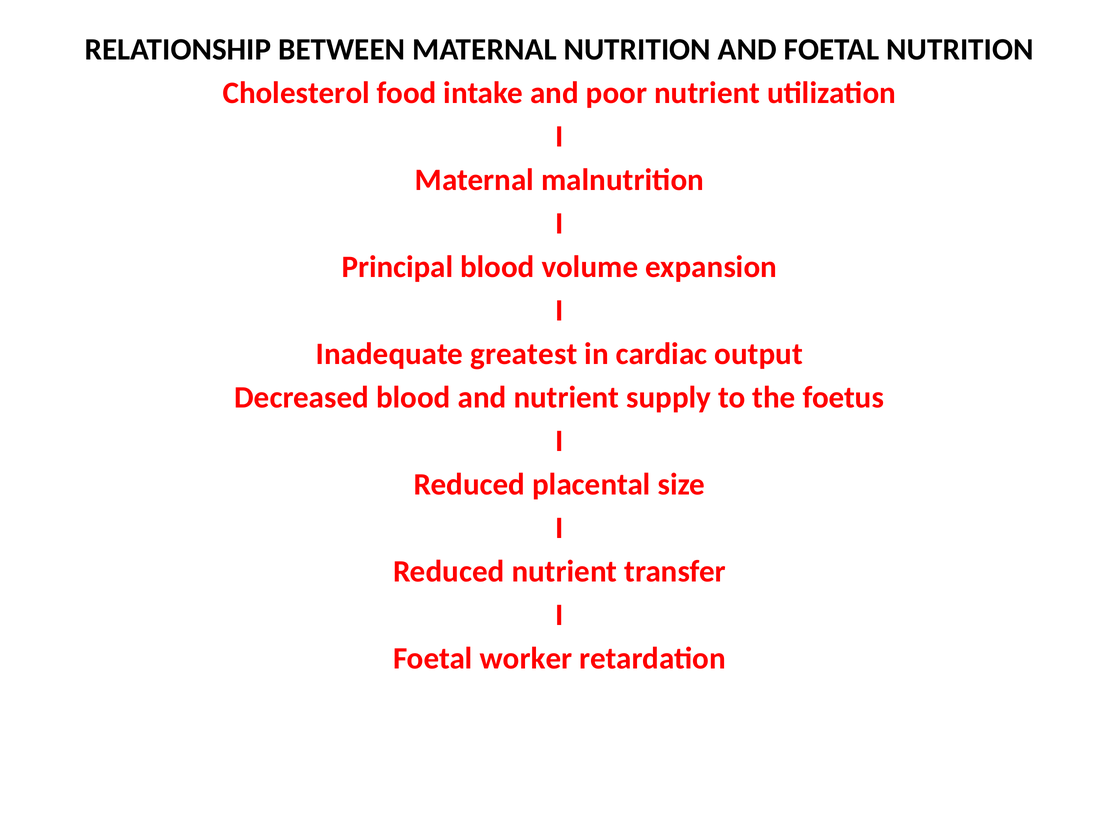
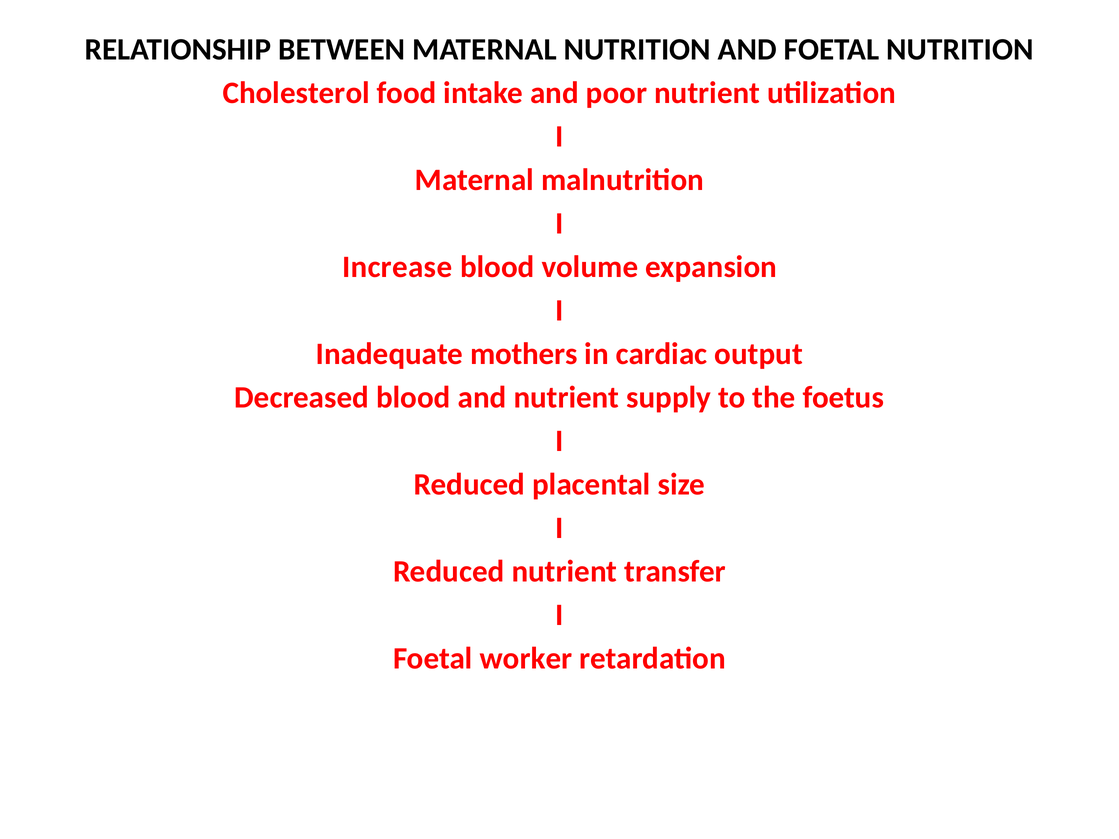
Principal: Principal -> Increase (397, 267)
greatest: greatest -> mothers (524, 354)
